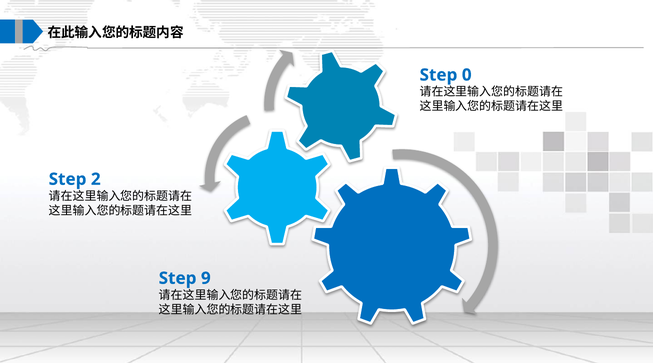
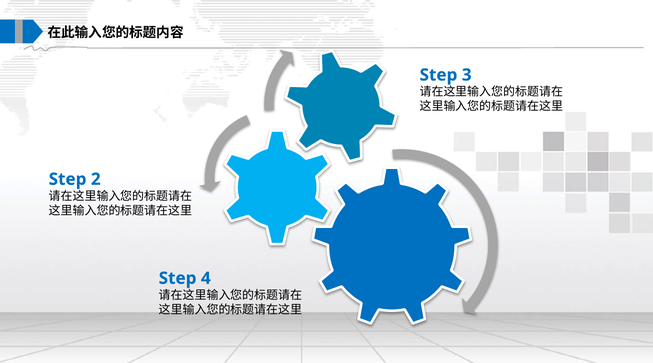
0: 0 -> 3 (467, 75)
9: 9 -> 4 (206, 278)
